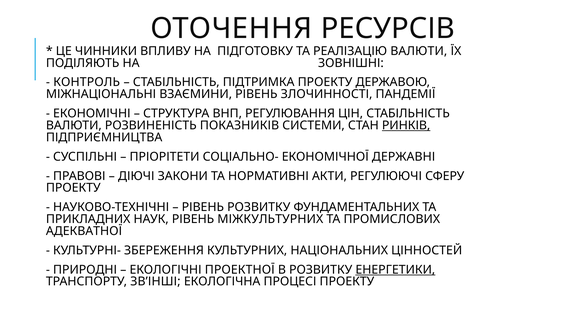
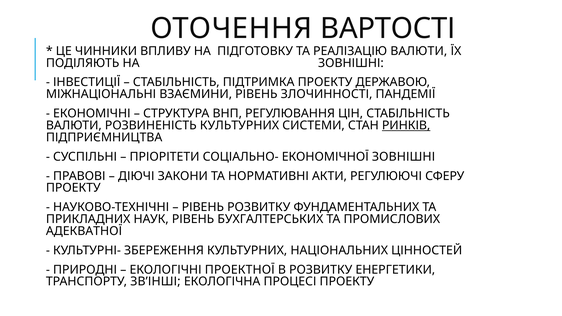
РЕСУРСІВ: РЕСУРСІВ -> ВАРТОСТІ (388, 29)
КОНТРОЛЬ: КОНТРОЛЬ -> ІНВЕСТИЦІЇ (87, 82)
РОЗВИНЕНІСТЬ ПОКАЗНИКІВ: ПОКАЗНИКІВ -> КУЛЬТУРНИХ (239, 125)
ЕКОНОМІЧНОЇ ДЕРЖАВНІ: ДЕРЖАВНІ -> ЗОВНІШНІ (404, 157)
МІЖКУЛЬТУРНИХ: МІЖКУЛЬТУРНИХ -> БУХГАЛТЕРСЬКИХ (270, 219)
ЕНЕРГЕТИКИ underline: present -> none (395, 270)
